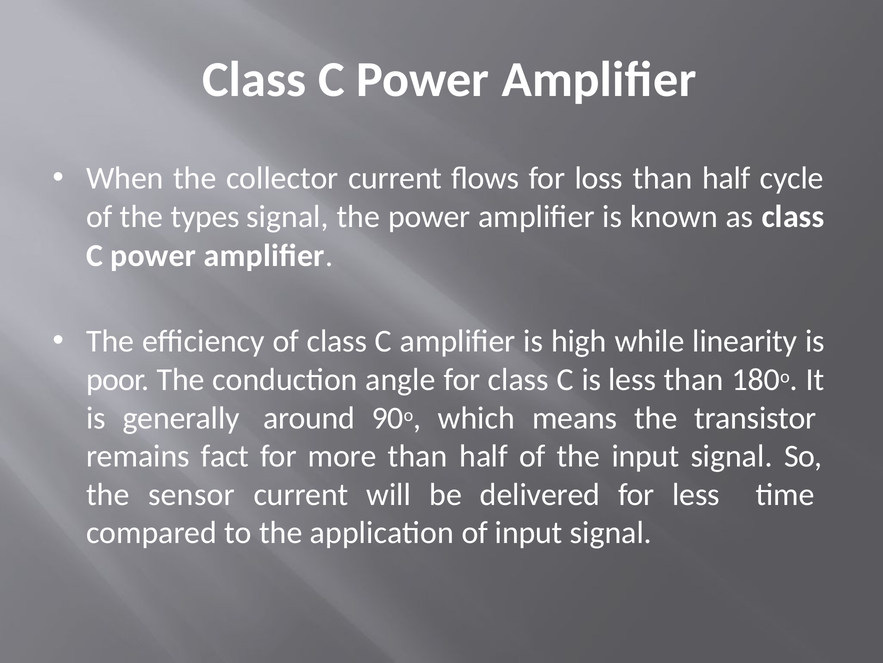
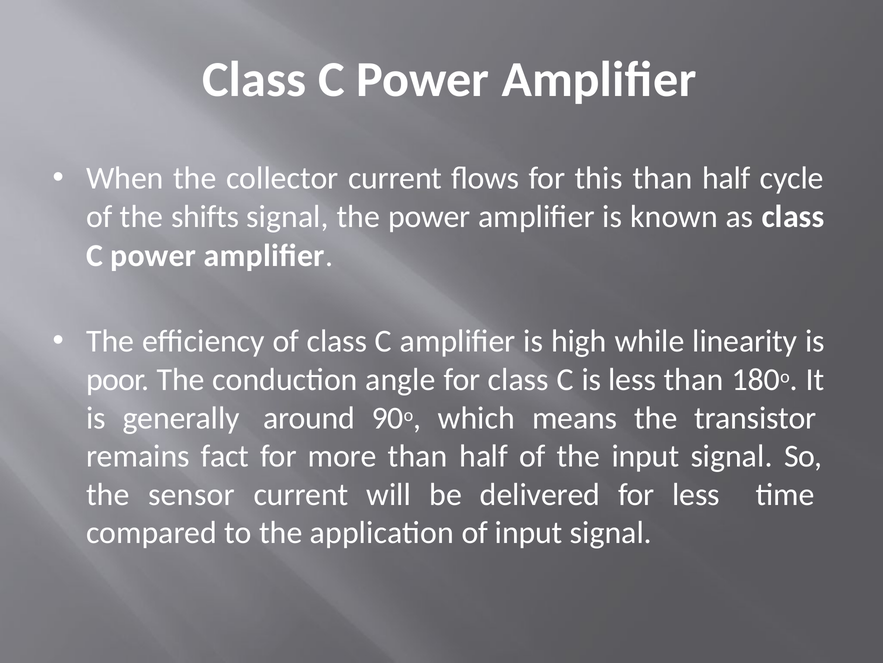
loss: loss -> this (598, 178)
types: types -> shifts (205, 217)
